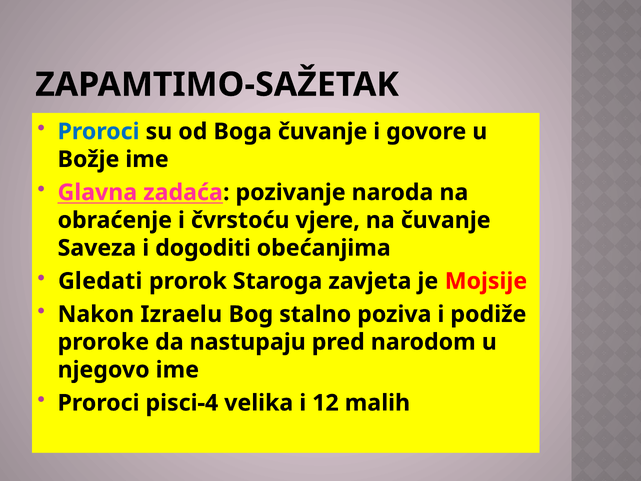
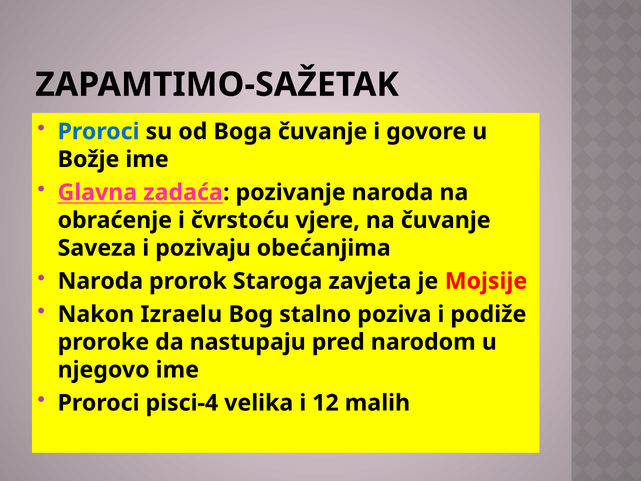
dogoditi: dogoditi -> pozivaju (203, 248)
Gledati: Gledati -> Naroda (100, 281)
